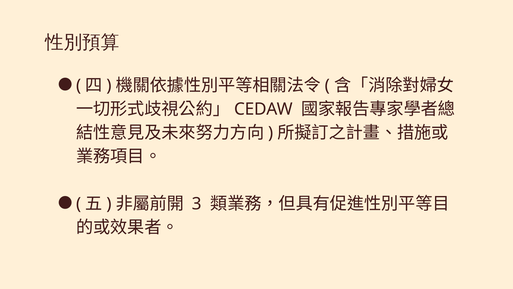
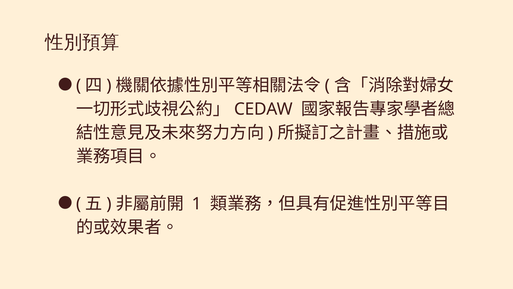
3: 3 -> 1 (197, 203)
